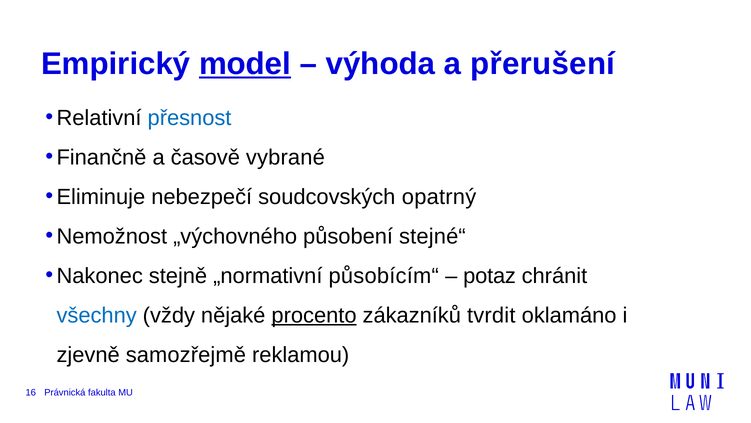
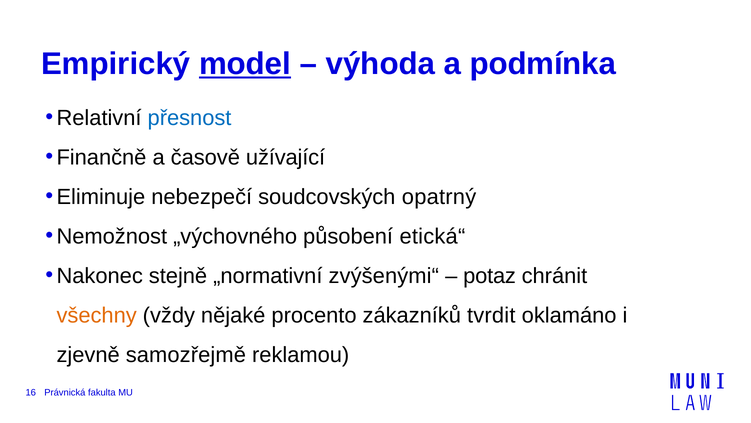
přerušení: přerušení -> podmínka (543, 64)
vybrané: vybrané -> užívající (286, 157)
stejné“: stejné“ -> etická“ (432, 236)
působícím“: působícím“ -> zvýšenými“ (384, 276)
všechny colour: blue -> orange (97, 315)
procento underline: present -> none (314, 315)
